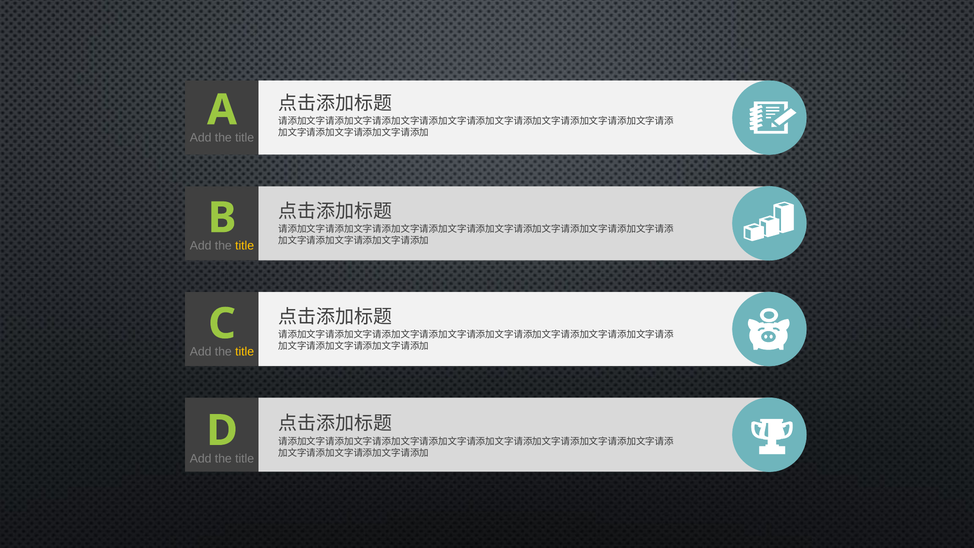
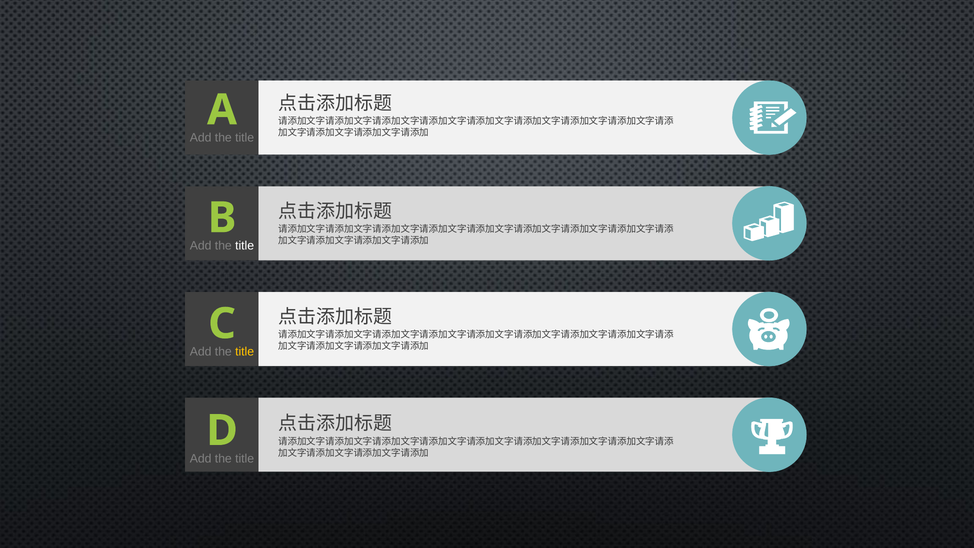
title colour: yellow -> white (245, 246)
